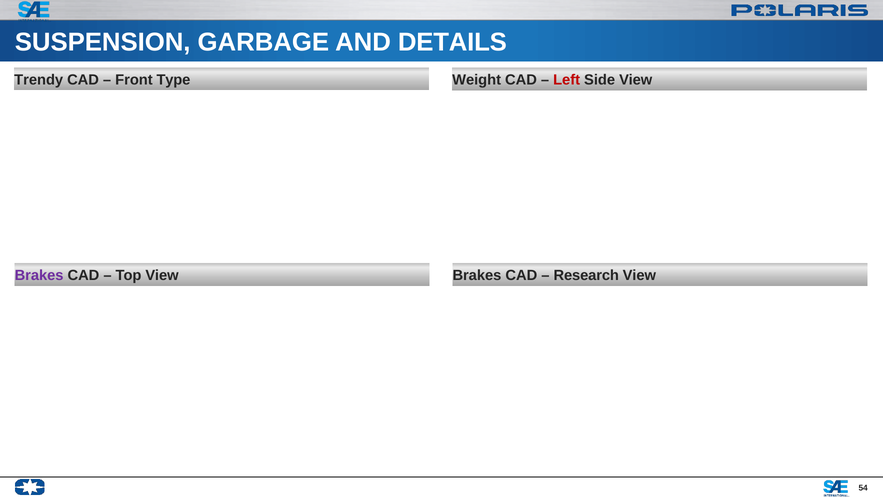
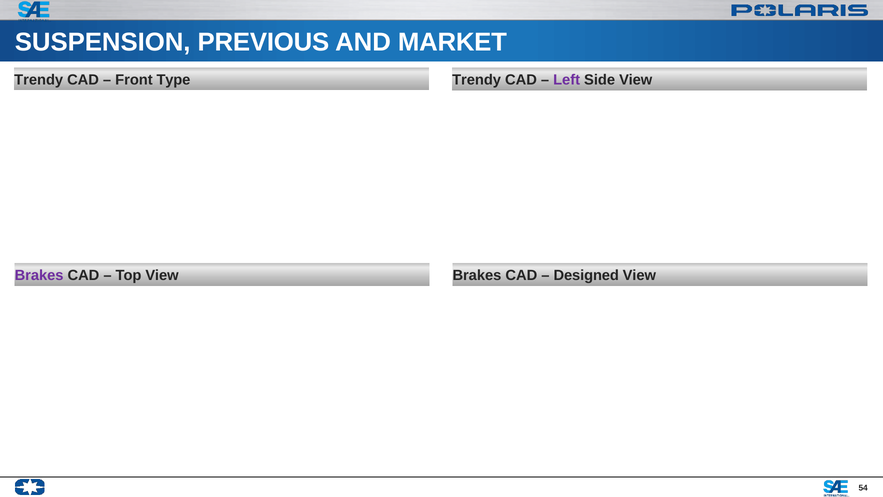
GARBAGE: GARBAGE -> PREVIOUS (263, 42)
DETAILS: DETAILS -> MARKET (452, 42)
Weight: Weight -> Trendy (477, 80)
Left colour: red -> purple (567, 80)
Research: Research -> Designed (586, 275)
